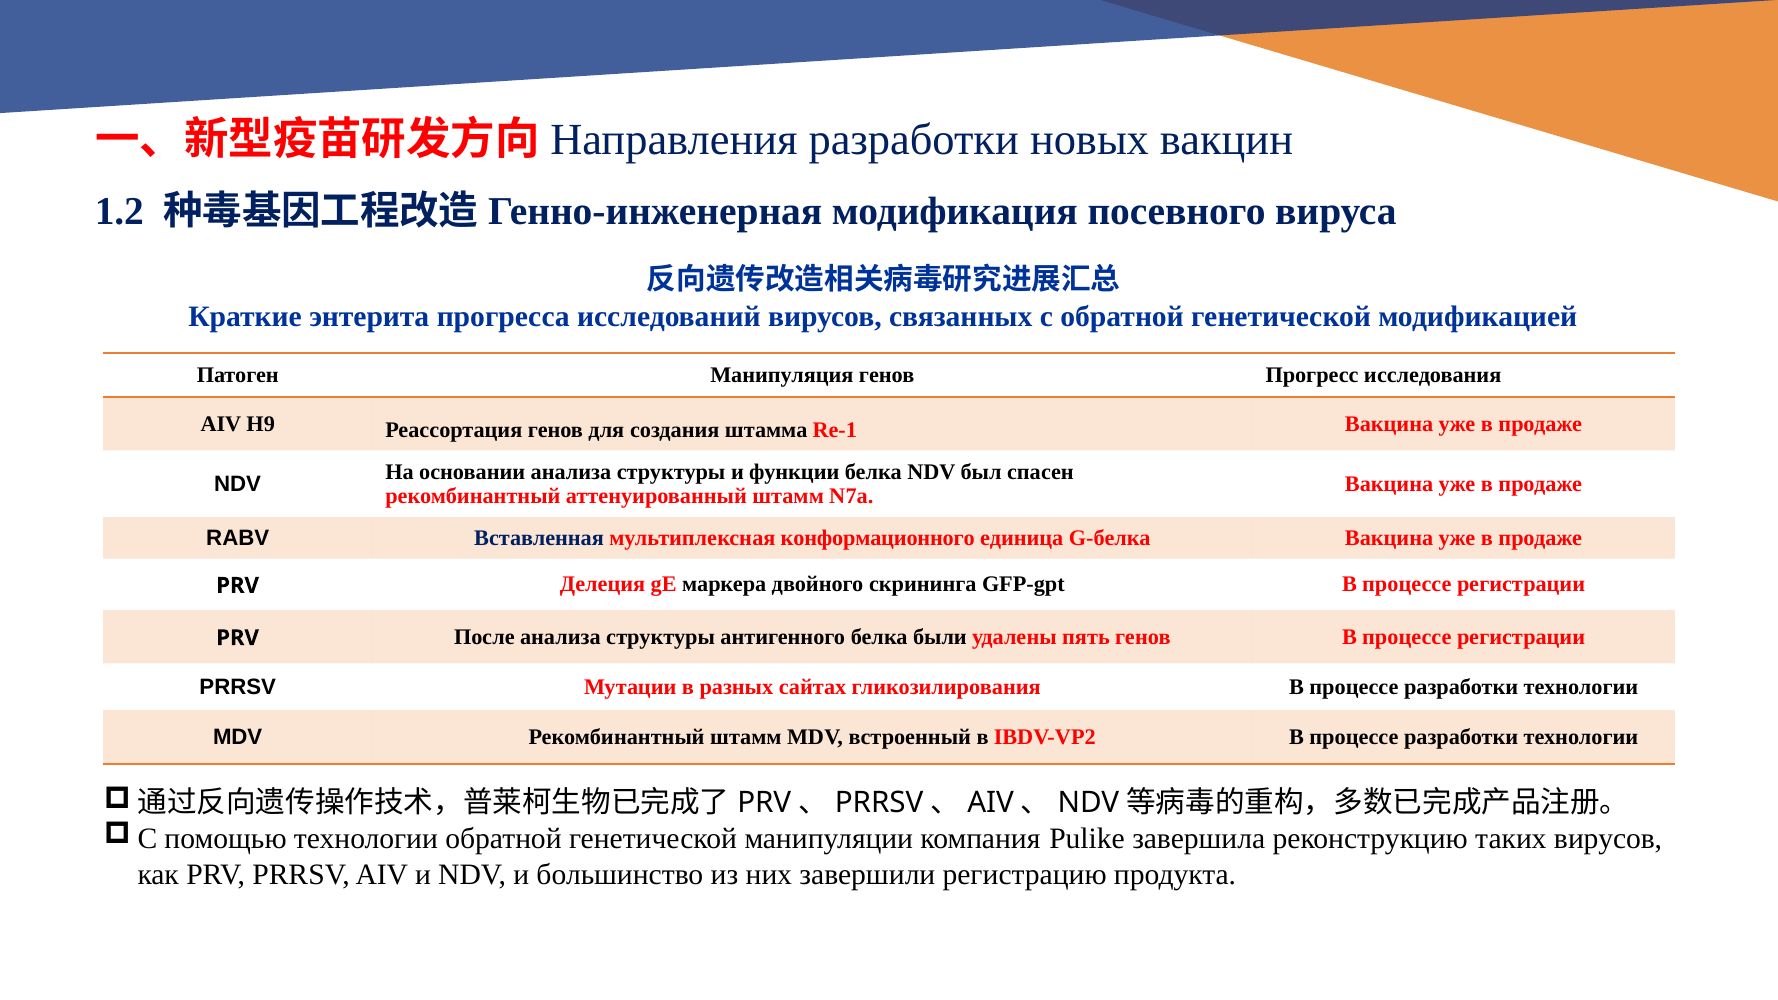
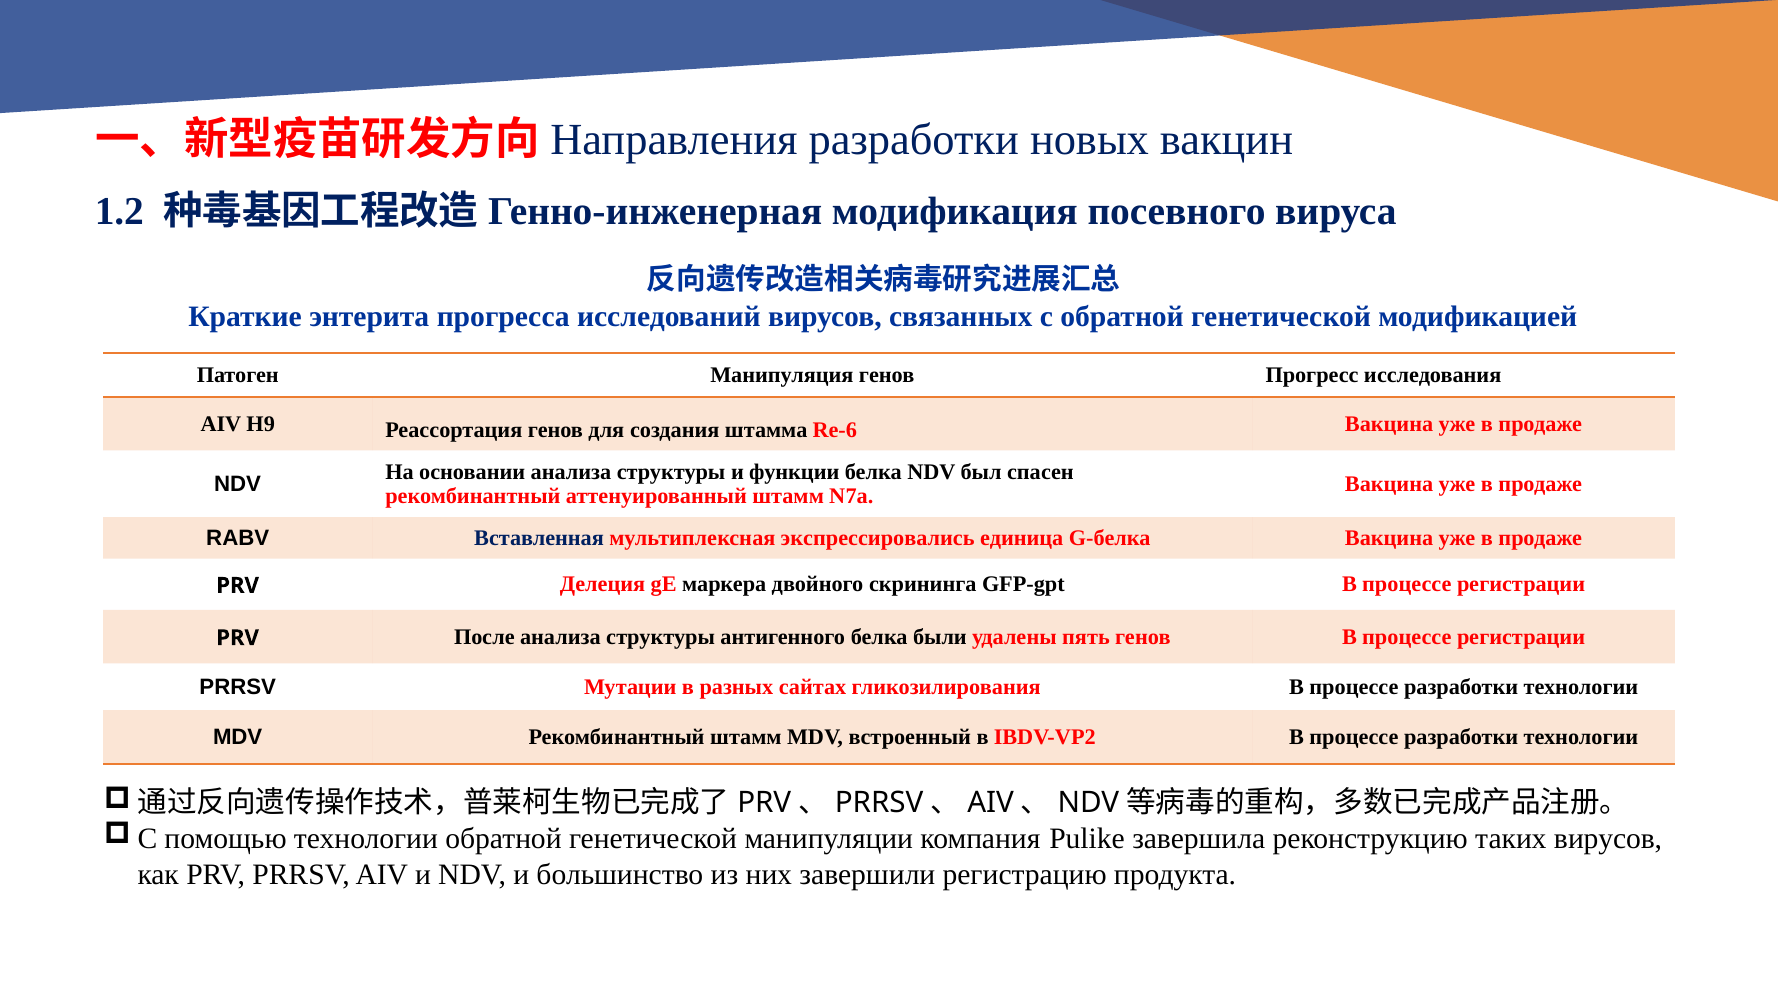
Re-1: Re-1 -> Re-6 (835, 430)
конформационного: конформационного -> экспрессировались (878, 538)
